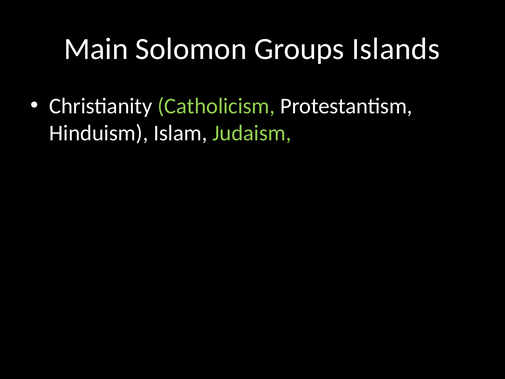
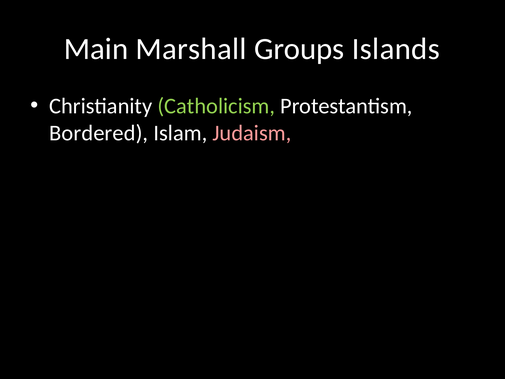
Solomon: Solomon -> Marshall (191, 49)
Hinduism: Hinduism -> Bordered (99, 133)
Judaism colour: light green -> pink (252, 133)
